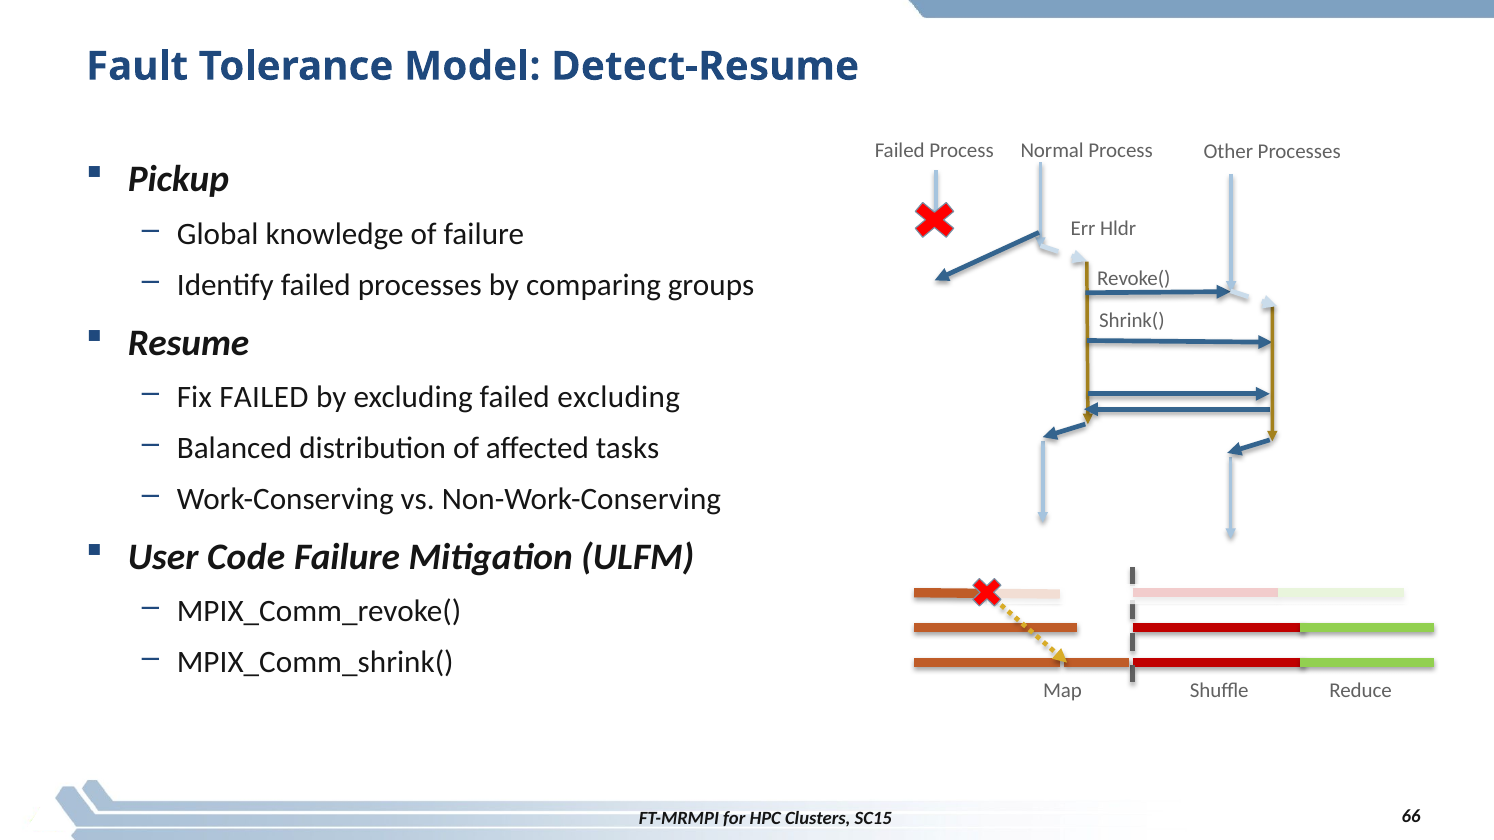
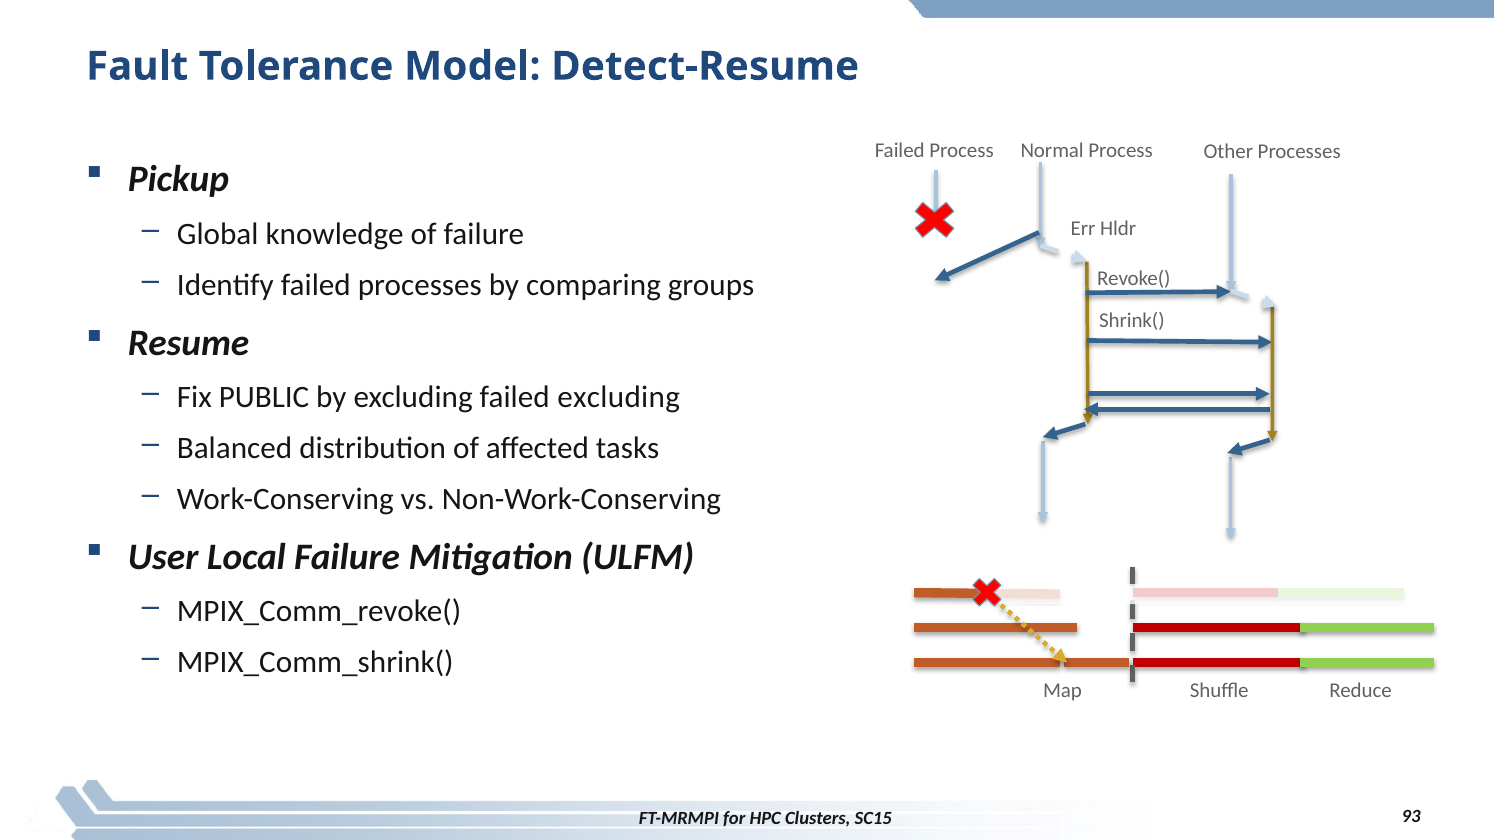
Fix FAILED: FAILED -> PUBLIC (264, 397)
Code: Code -> Local (246, 558)
66: 66 -> 93 (1411, 817)
